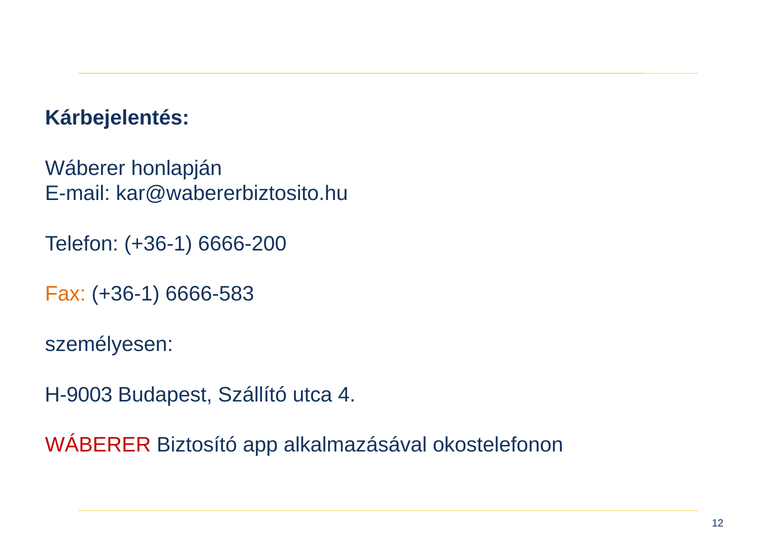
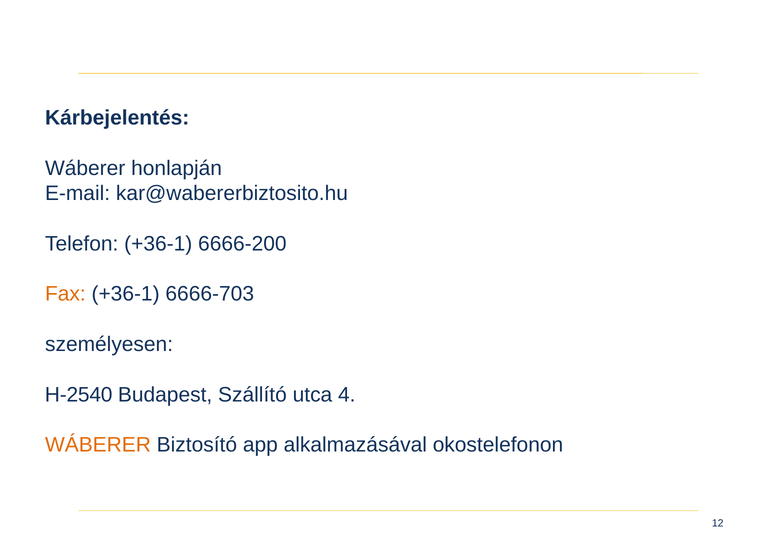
6666-583: 6666-583 -> 6666-703 (210, 294)
H-9003: H-9003 -> H-2540 (79, 395)
WÁBERER colour: red -> orange (98, 445)
